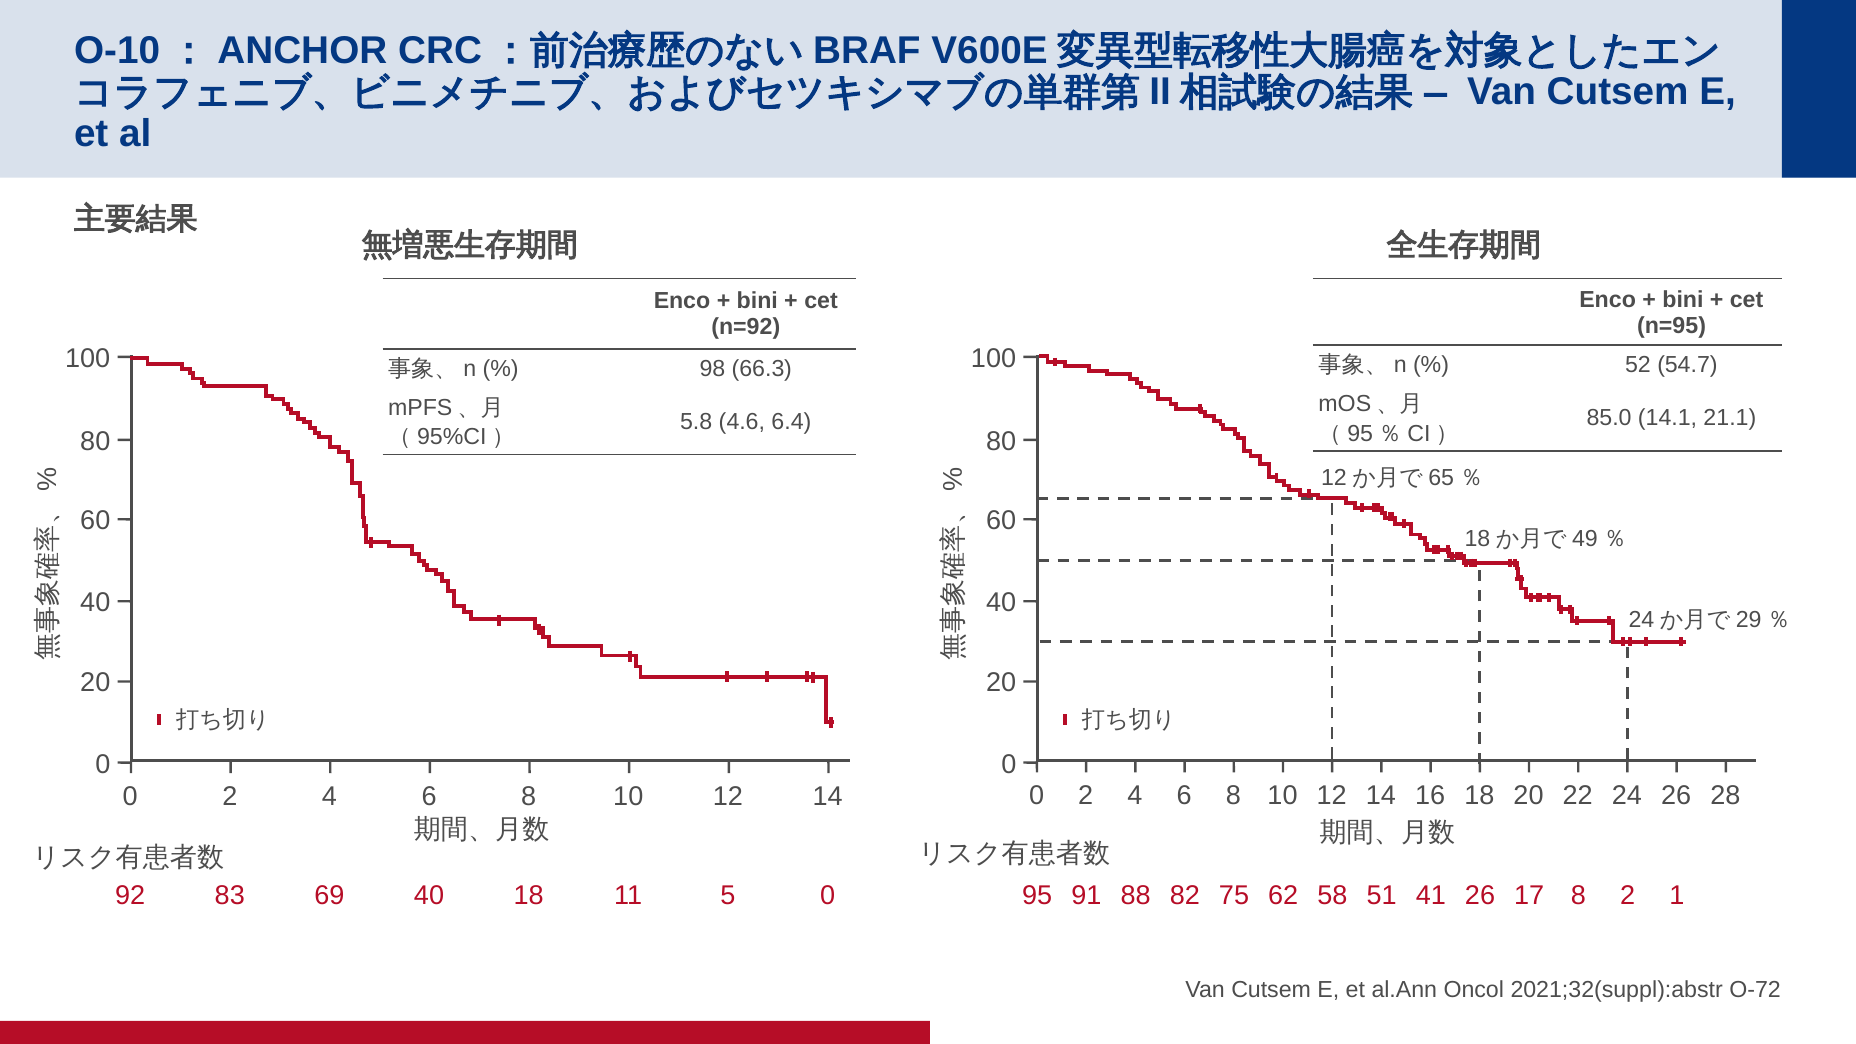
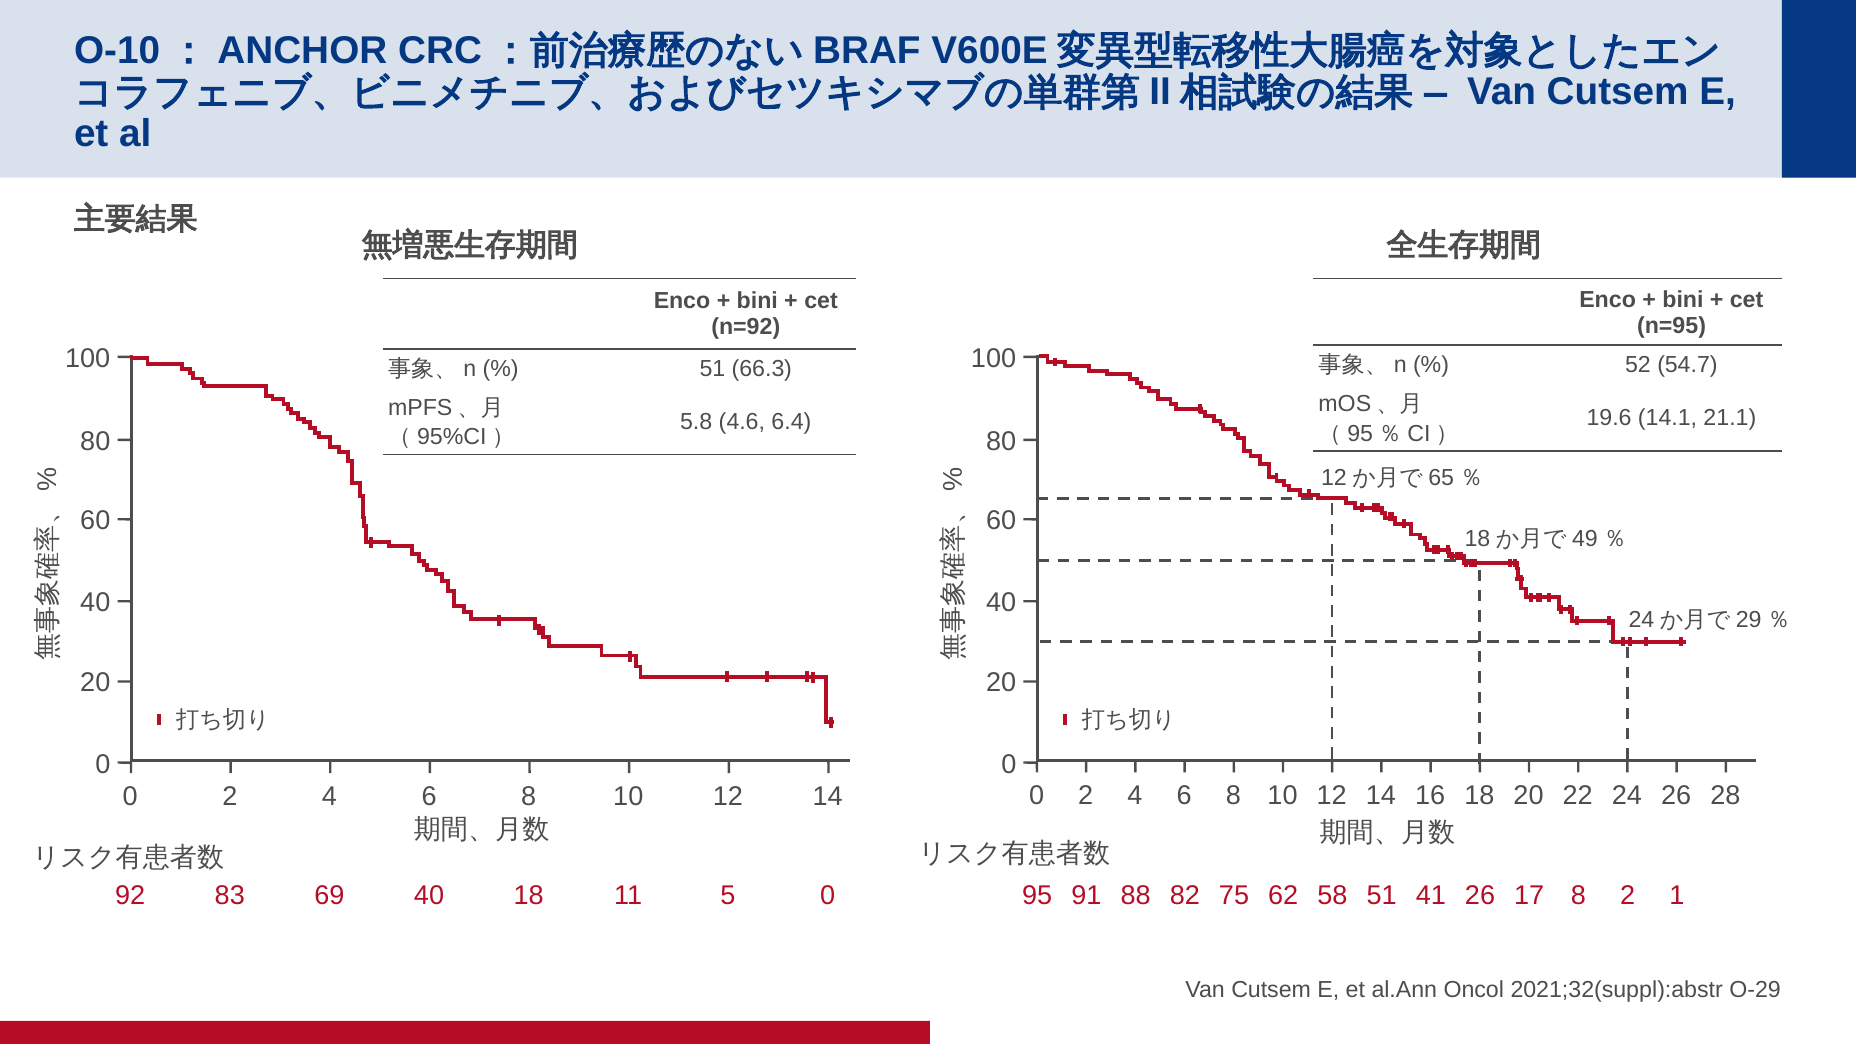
98: 98 -> 51 (712, 369)
85.0: 85.0 -> 19.6 (1609, 418)
O-72: O-72 -> O-29 (1755, 990)
